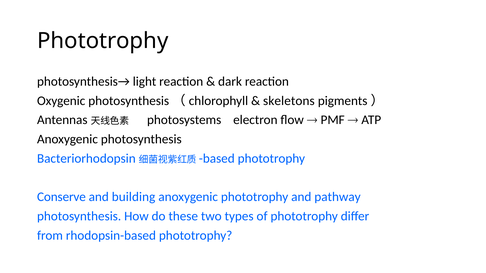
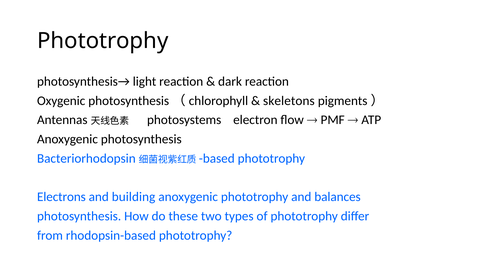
Conserve: Conserve -> Electrons (61, 197)
pathway: pathway -> balances (338, 197)
